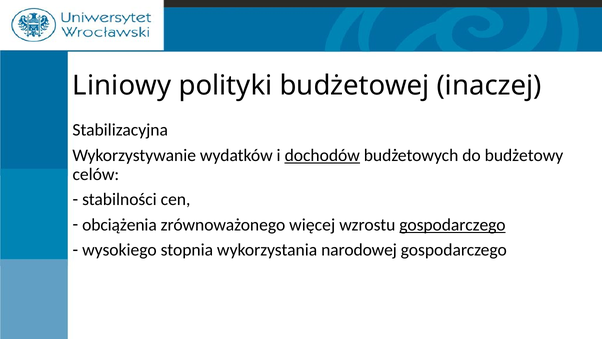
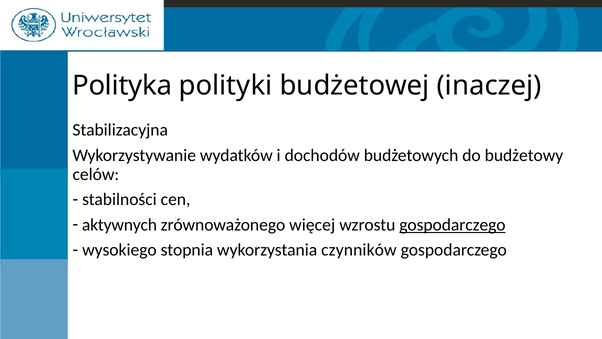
Liniowy: Liniowy -> Polityka (122, 85)
dochodów underline: present -> none (322, 155)
obciążenia: obciążenia -> aktywnych (120, 225)
narodowej: narodowej -> czynników (359, 250)
